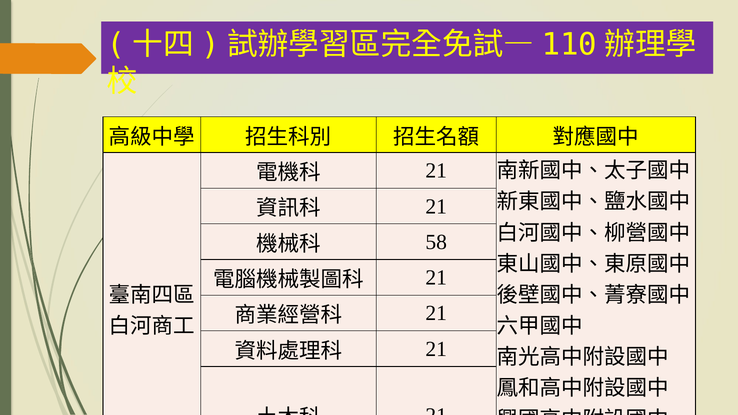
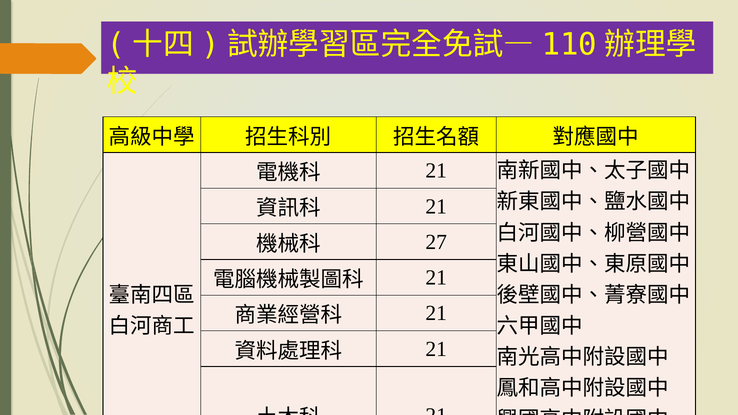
58: 58 -> 27 (436, 242)
